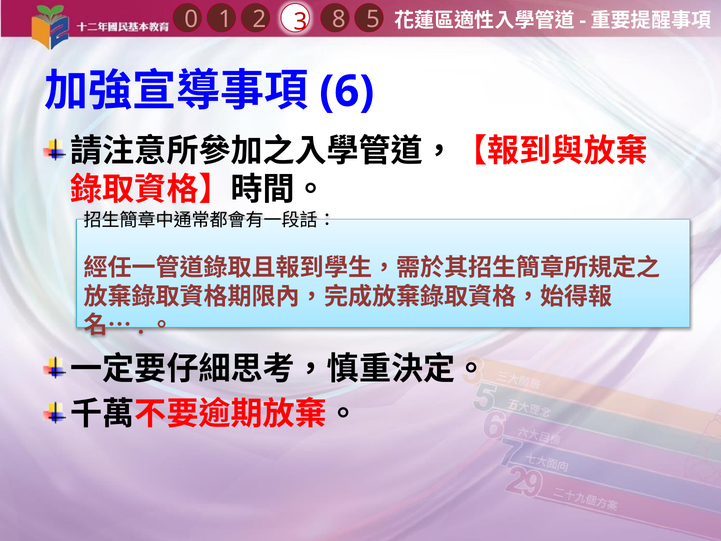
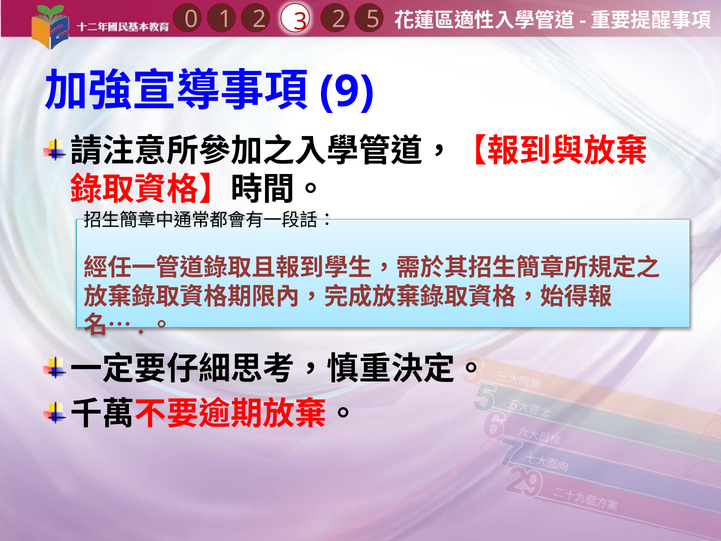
1 8: 8 -> 2 (339, 19)
6: 6 -> 9 (347, 91)
